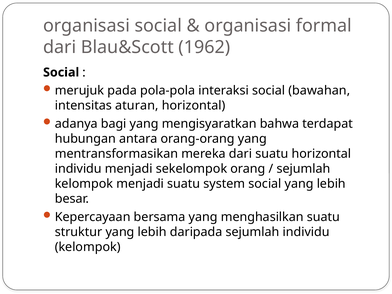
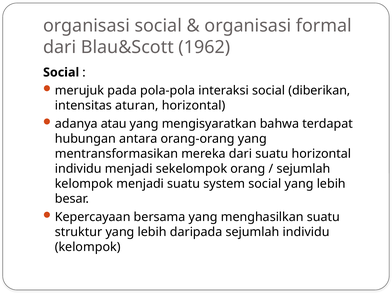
bawahan: bawahan -> diberikan (319, 91)
bagi: bagi -> atau (114, 124)
